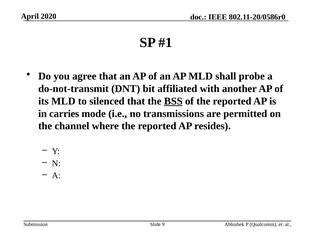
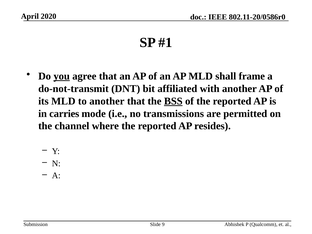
you underline: none -> present (62, 76)
probe: probe -> frame (252, 76)
to silenced: silenced -> another (107, 101)
